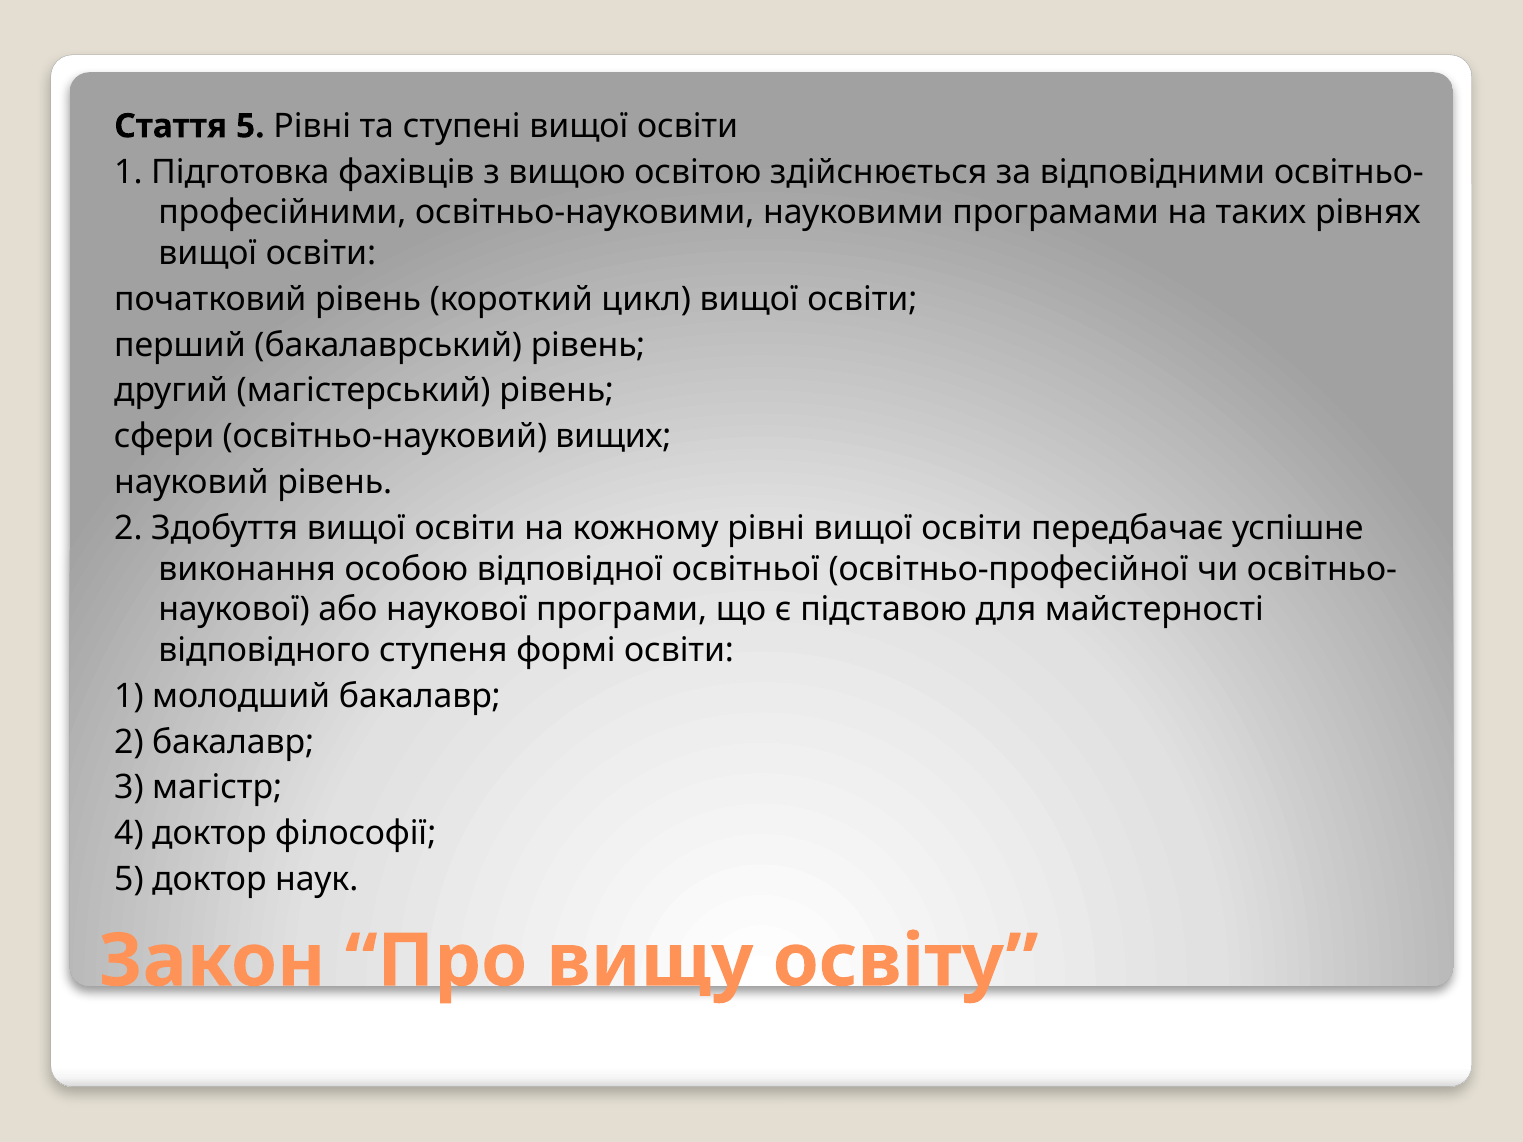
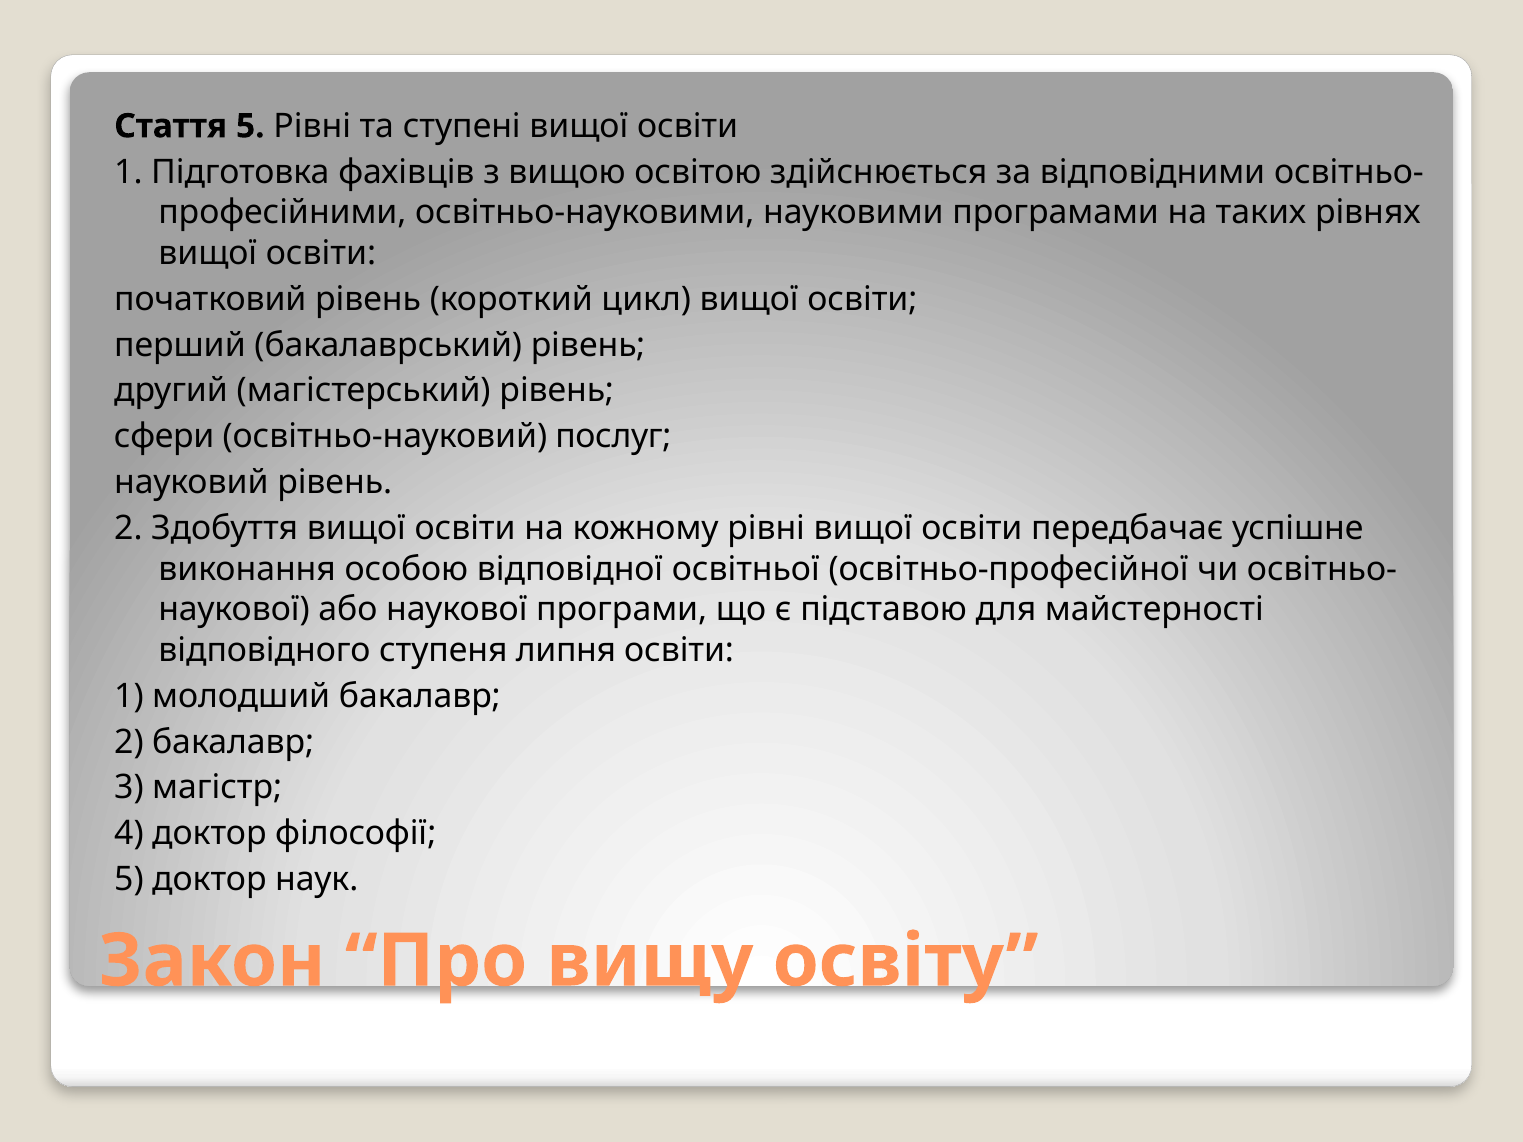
вищих: вищих -> послуг (613, 437)
формі: формі -> липня (566, 650)
